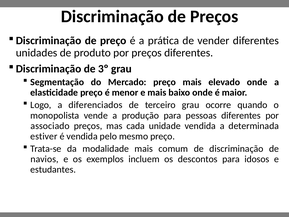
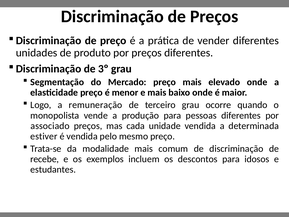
diferenciados: diferenciados -> remuneração (95, 105)
navios: navios -> recebe (45, 159)
